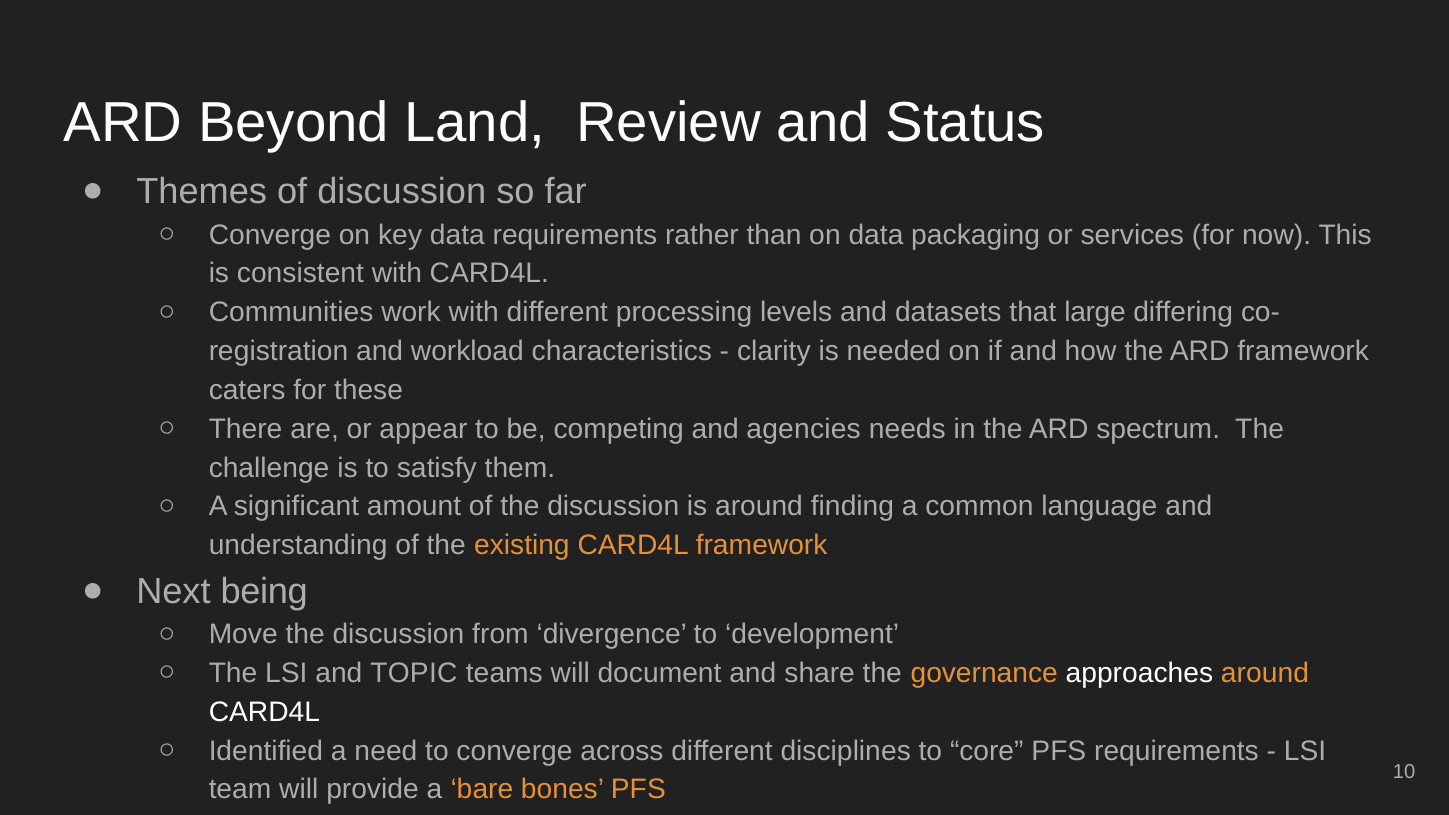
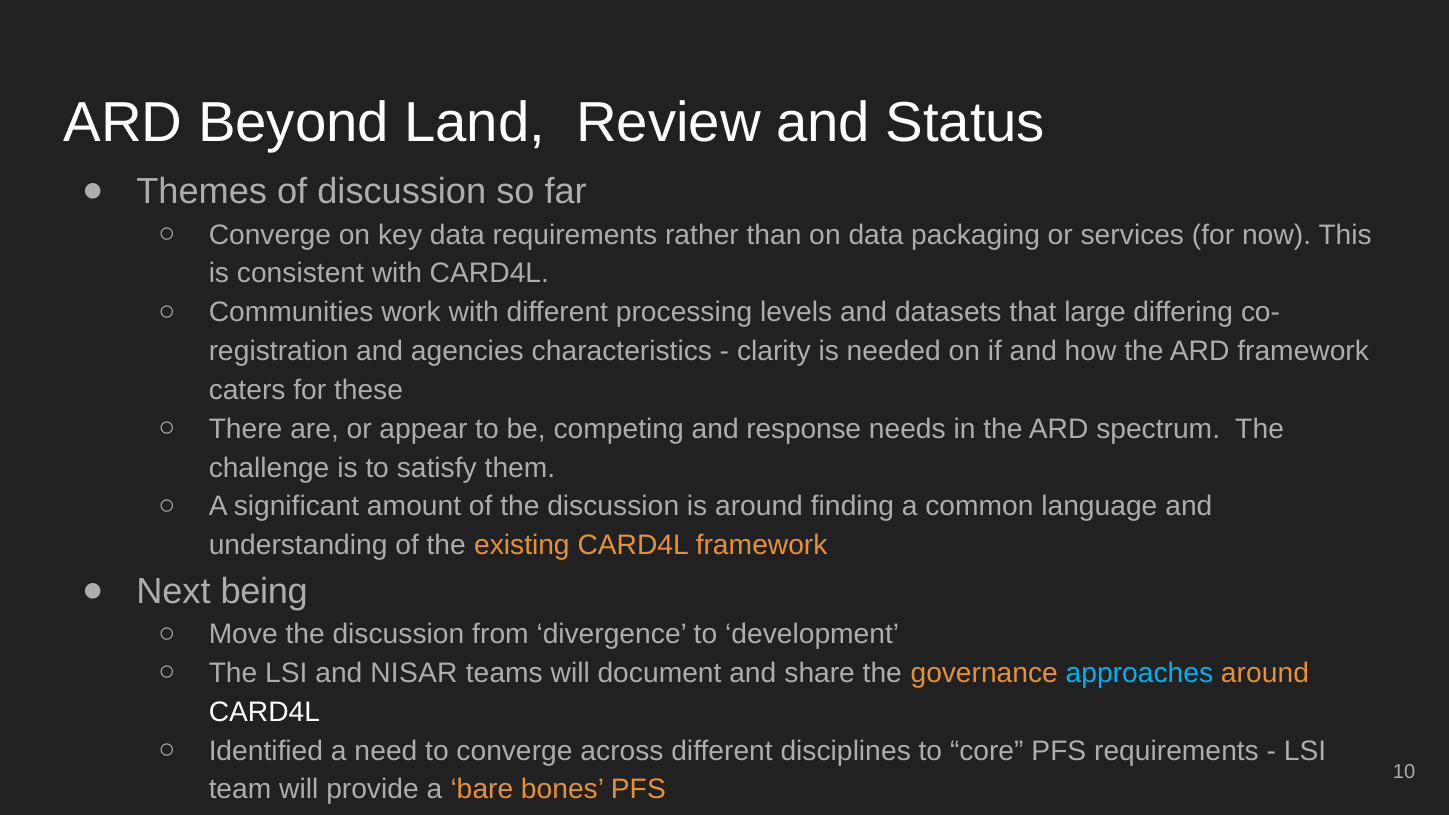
workload: workload -> agencies (467, 351)
agencies: agencies -> response (804, 429)
TOPIC: TOPIC -> NISAR (414, 673)
approaches colour: white -> light blue (1139, 673)
